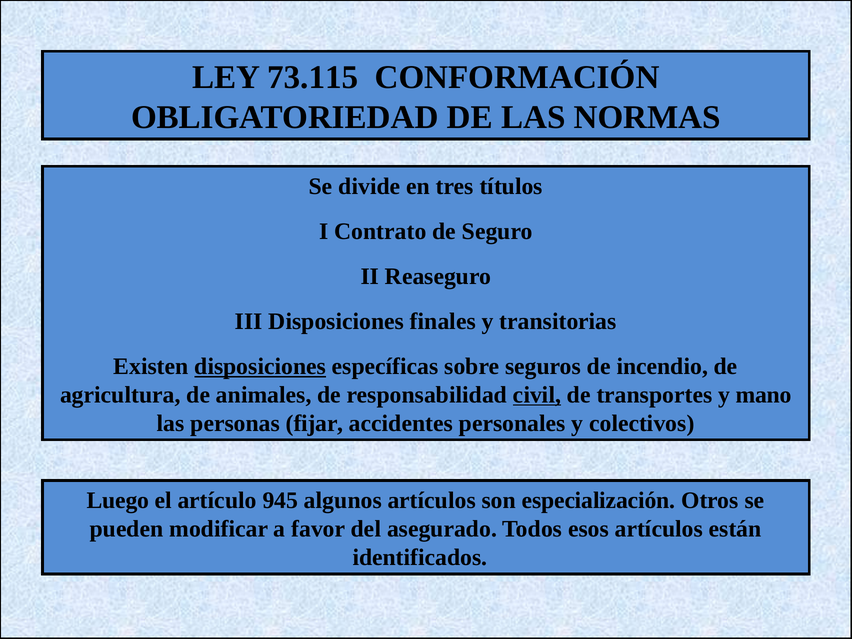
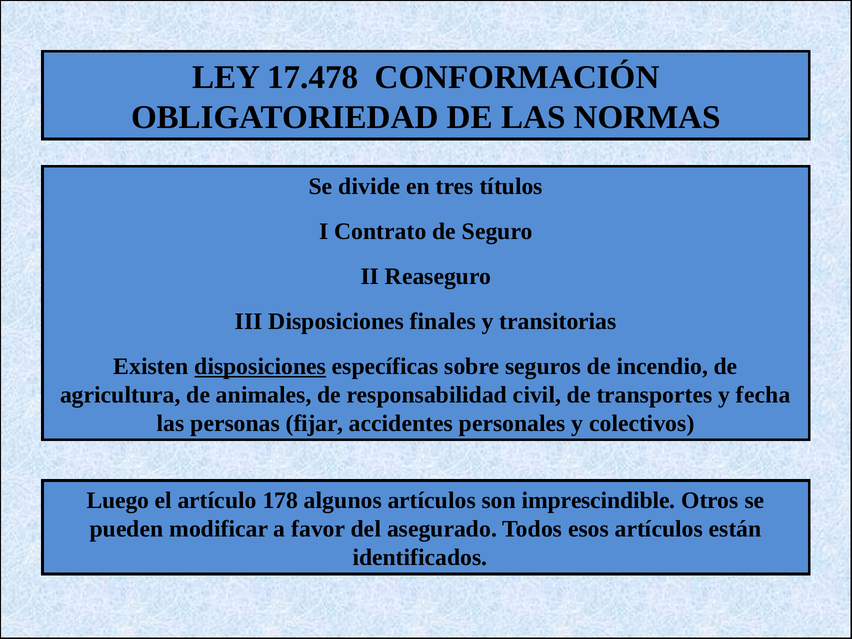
73.115: 73.115 -> 17.478 (313, 78)
civil underline: present -> none (537, 395)
mano: mano -> fecha (763, 395)
945: 945 -> 178 (280, 500)
especialización: especialización -> imprescindible (599, 500)
